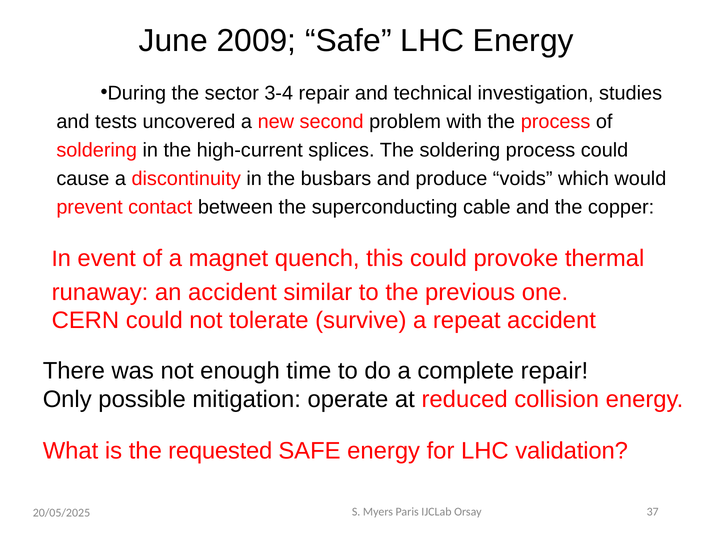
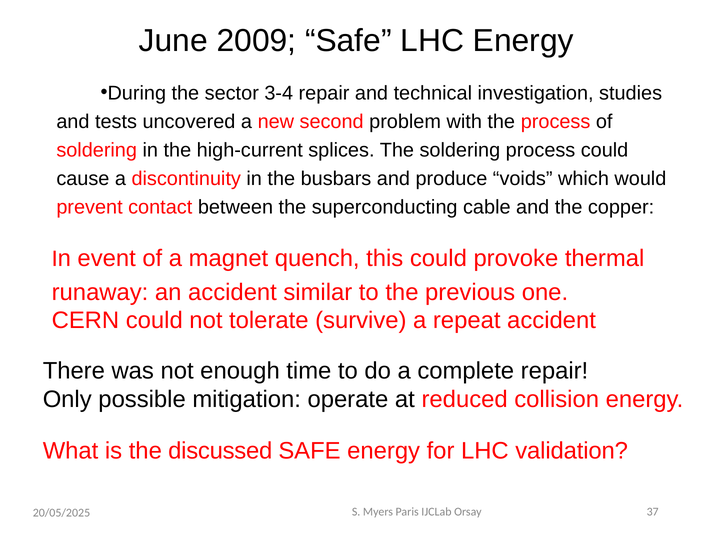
requested: requested -> discussed (220, 451)
